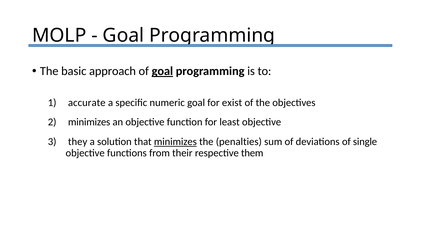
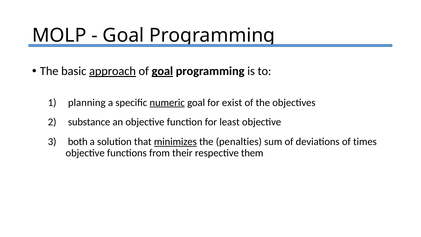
approach underline: none -> present (113, 71)
accurate: accurate -> planning (87, 103)
numeric underline: none -> present (167, 103)
minimizes: minimizes -> substance (89, 122)
they: they -> both (78, 142)
single: single -> times (365, 142)
